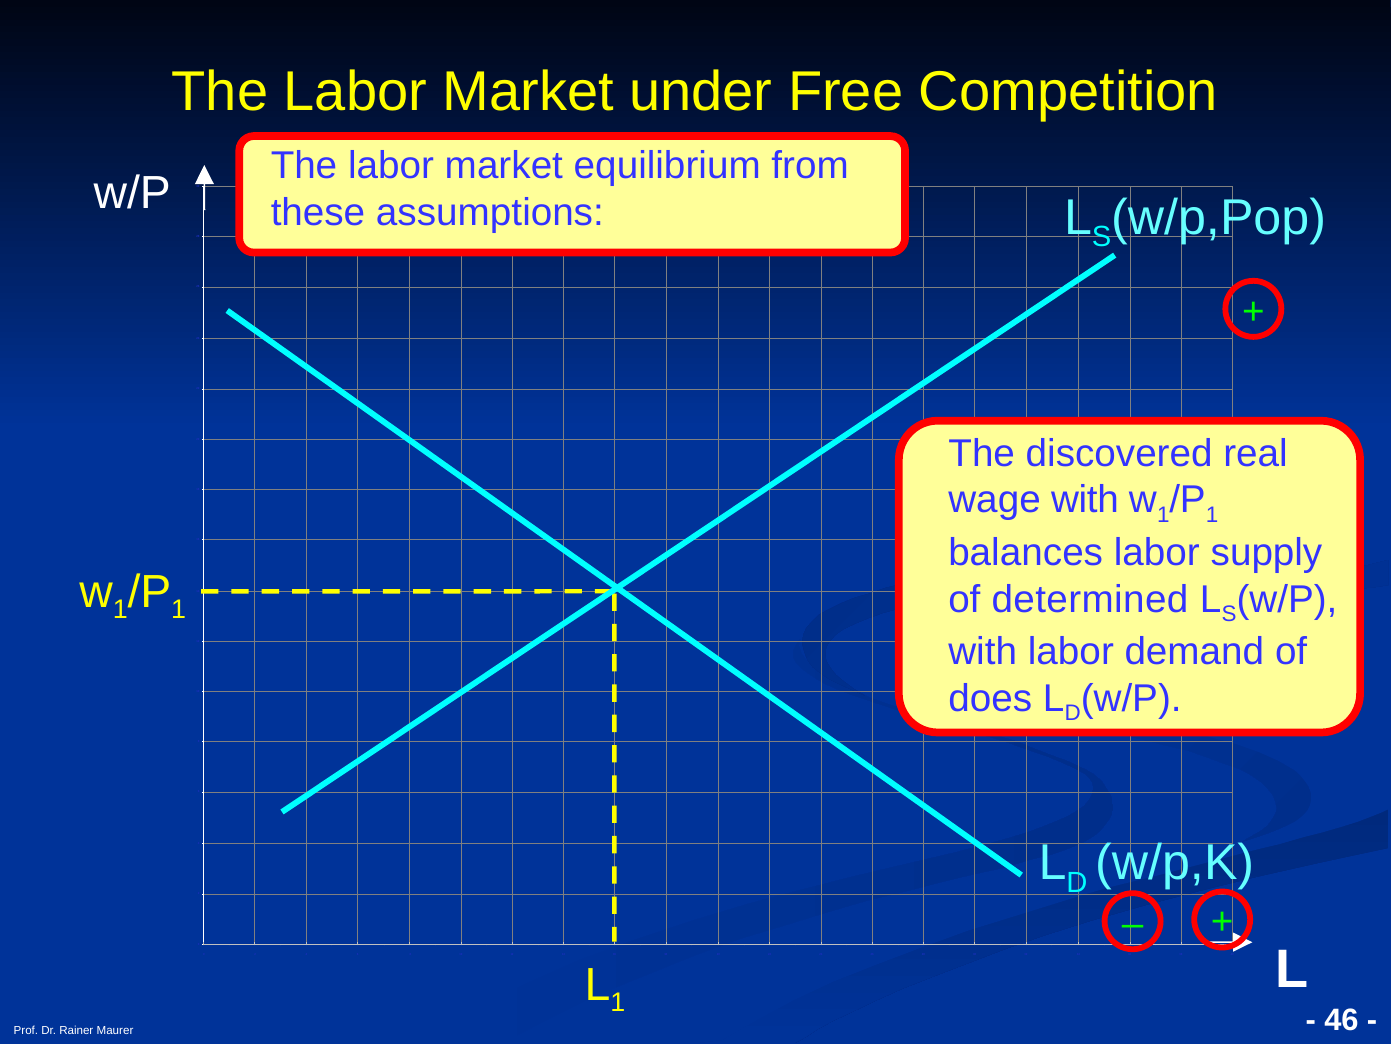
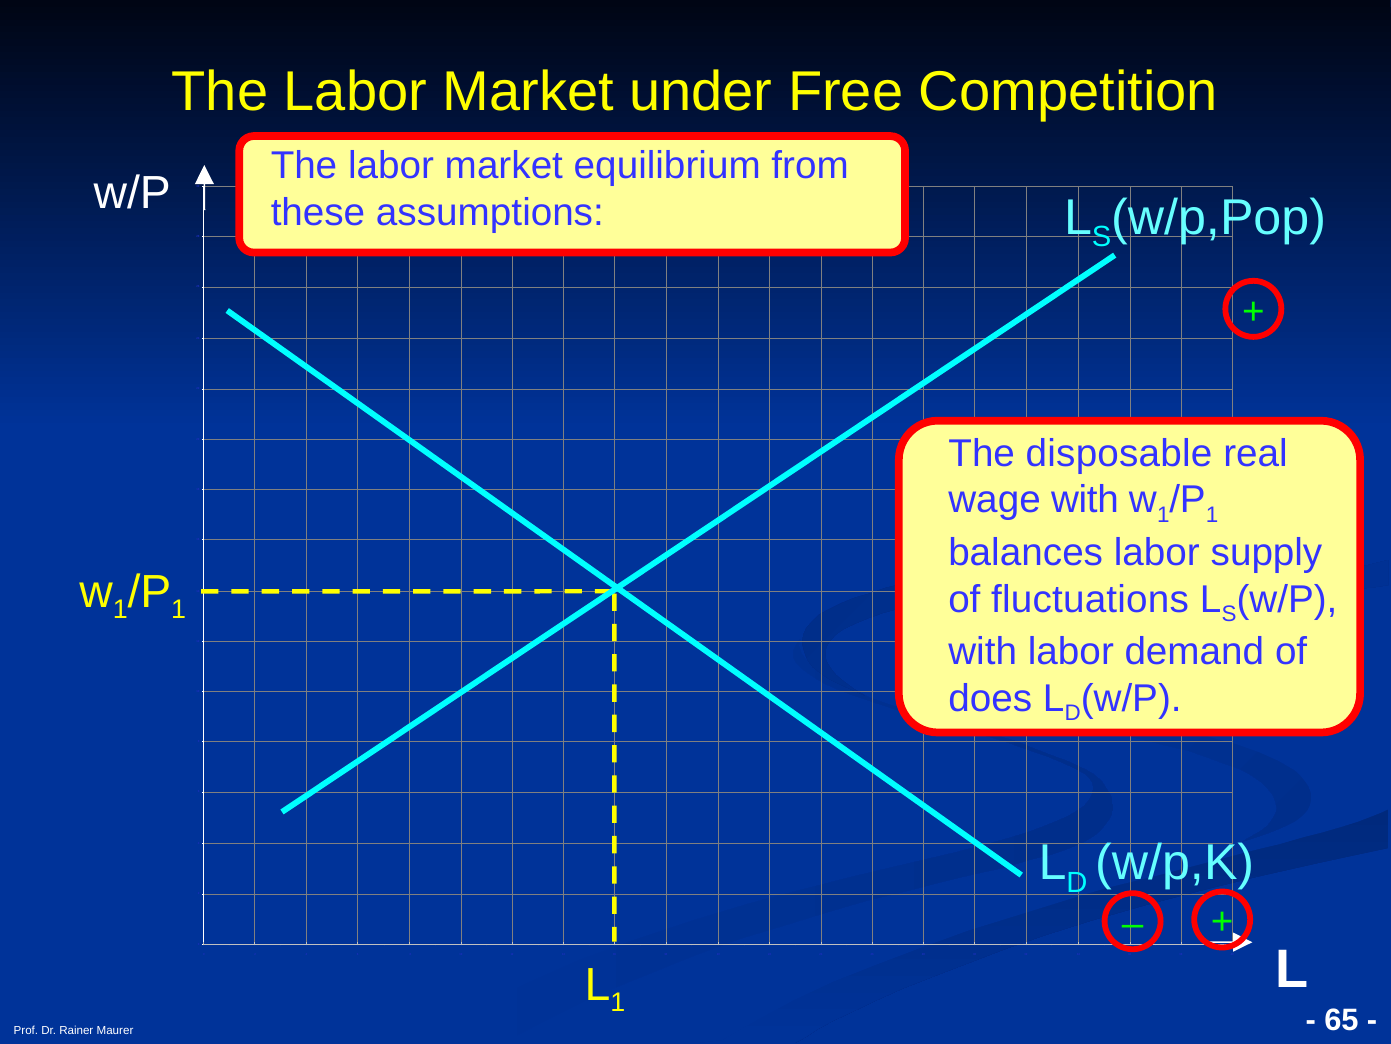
discovered: discovered -> disposable (1119, 453)
determined: determined -> fluctuations (1090, 599)
46: 46 -> 65 (1342, 1020)
